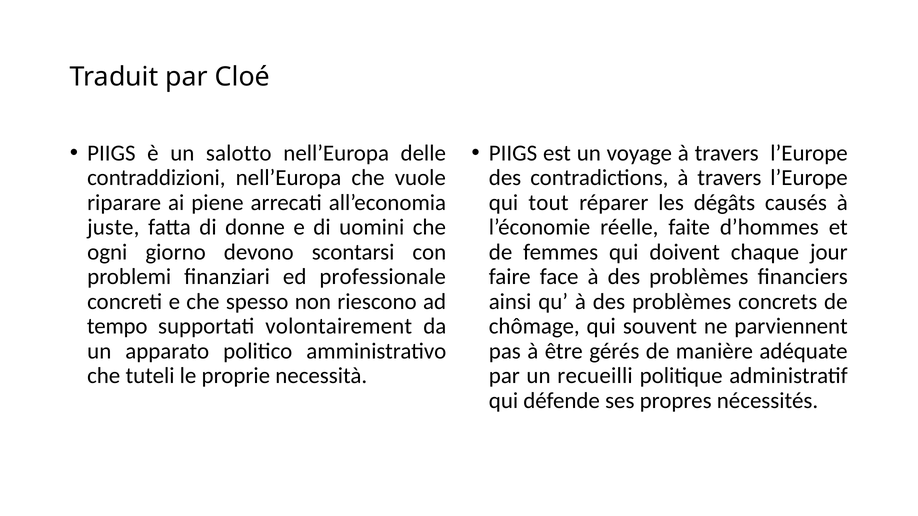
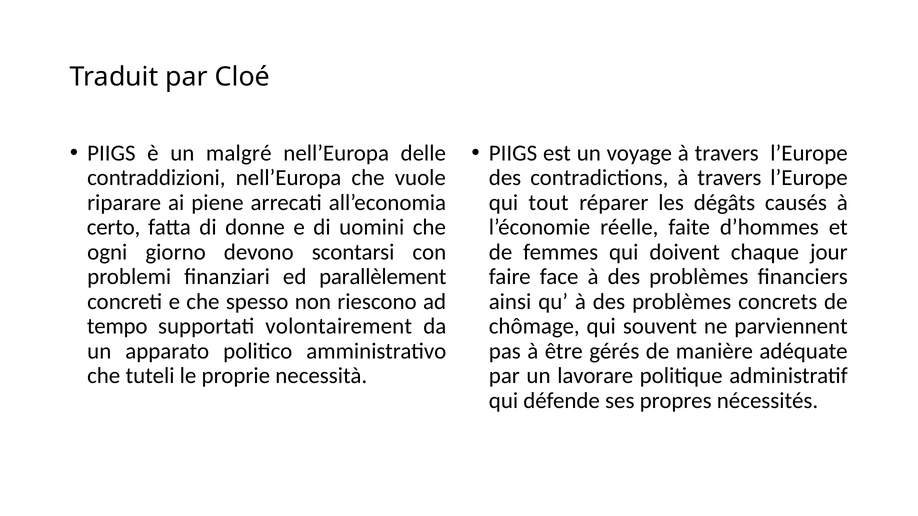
salotto: salotto -> malgré (239, 153)
juste: juste -> certo (114, 227)
professionale: professionale -> parallèlement (383, 277)
recueilli: recueilli -> lavorare (595, 376)
